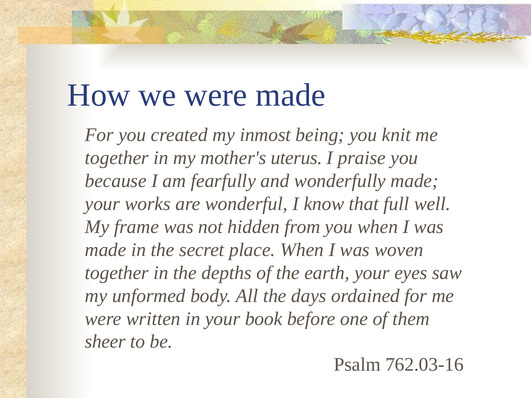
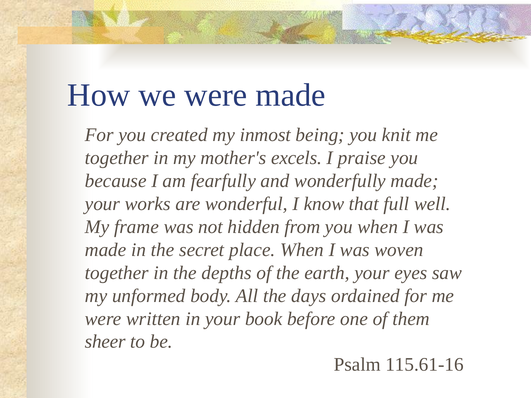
uterus: uterus -> excels (297, 158)
762.03-16: 762.03-16 -> 115.61-16 (425, 365)
